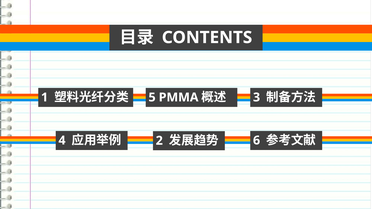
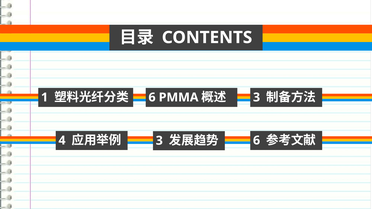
5: 5 -> 6 (152, 97)
2: 2 -> 3 (159, 141)
